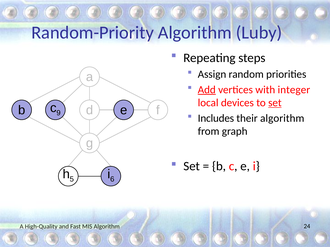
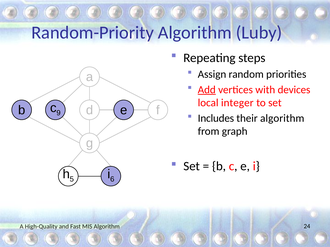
integer: integer -> devices (294, 90)
devices: devices -> integer (237, 103)
set underline: present -> none (275, 103)
